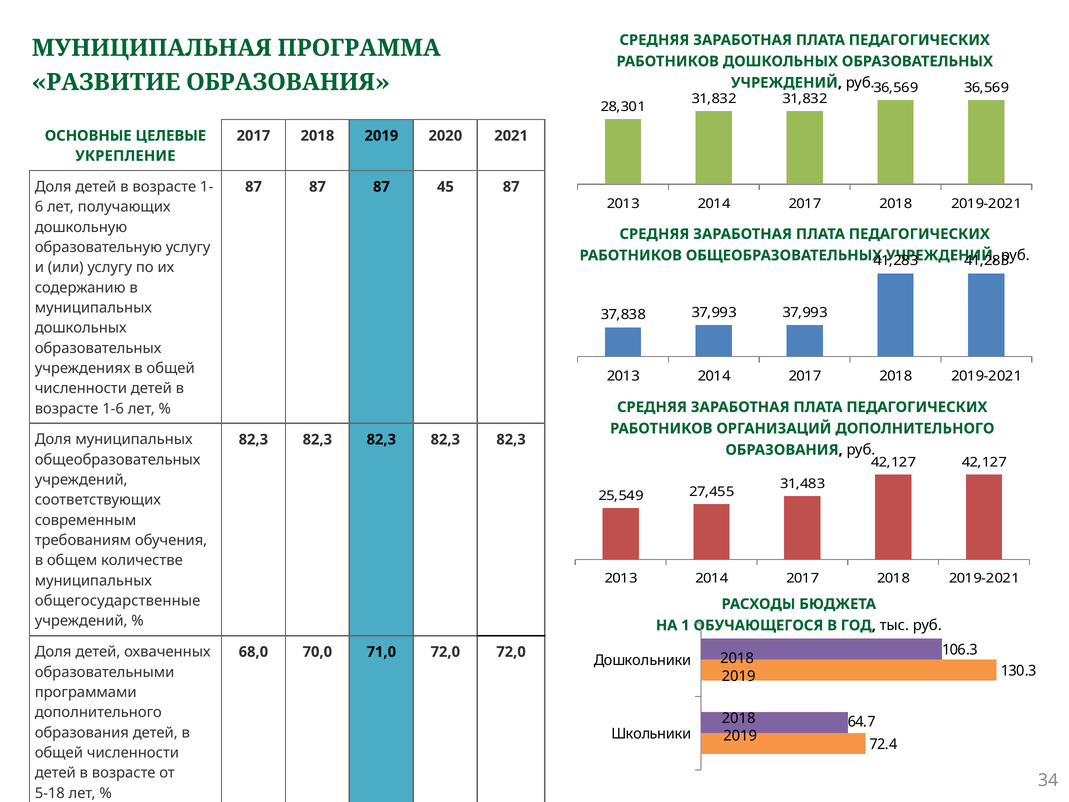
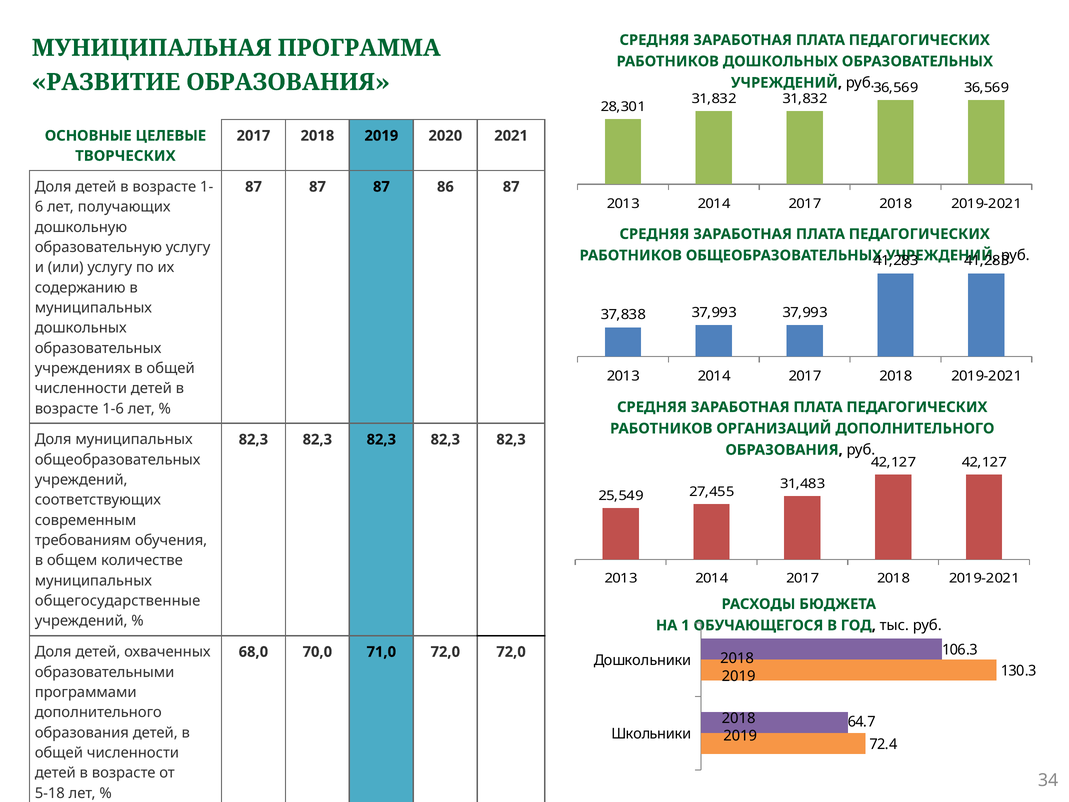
УКРЕПЛЕНИЕ: УКРЕПЛЕНИЕ -> ТВОРЧЕСКИХ (125, 156)
45: 45 -> 86 (445, 187)
